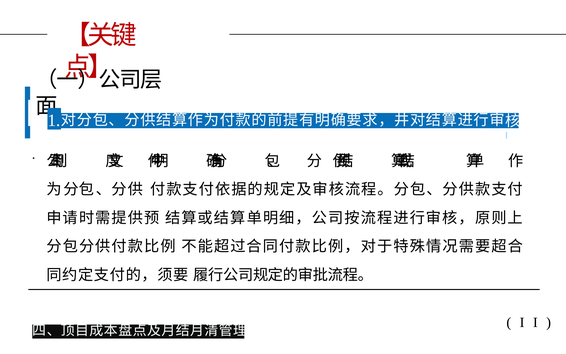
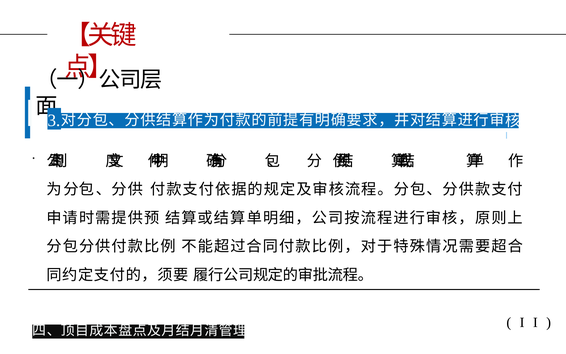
1: 1 -> 3 (54, 120)
